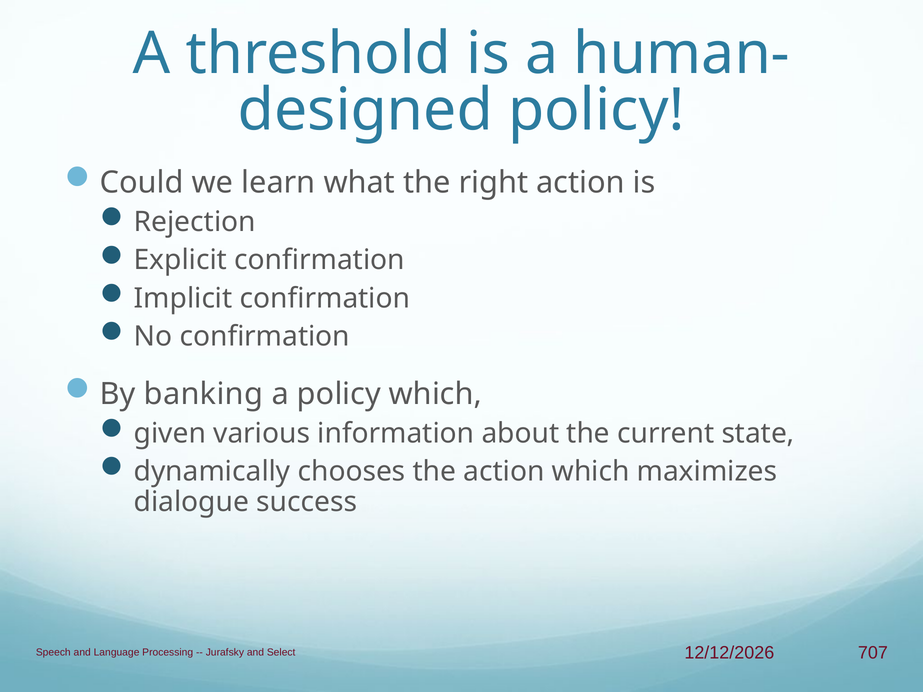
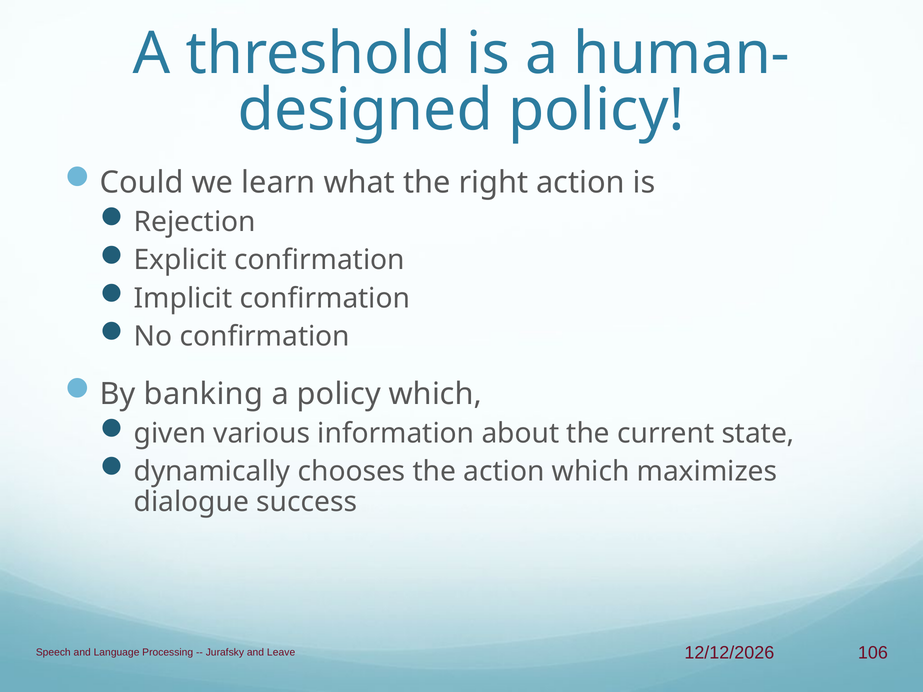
707: 707 -> 106 (873, 653)
Select: Select -> Leave (281, 653)
